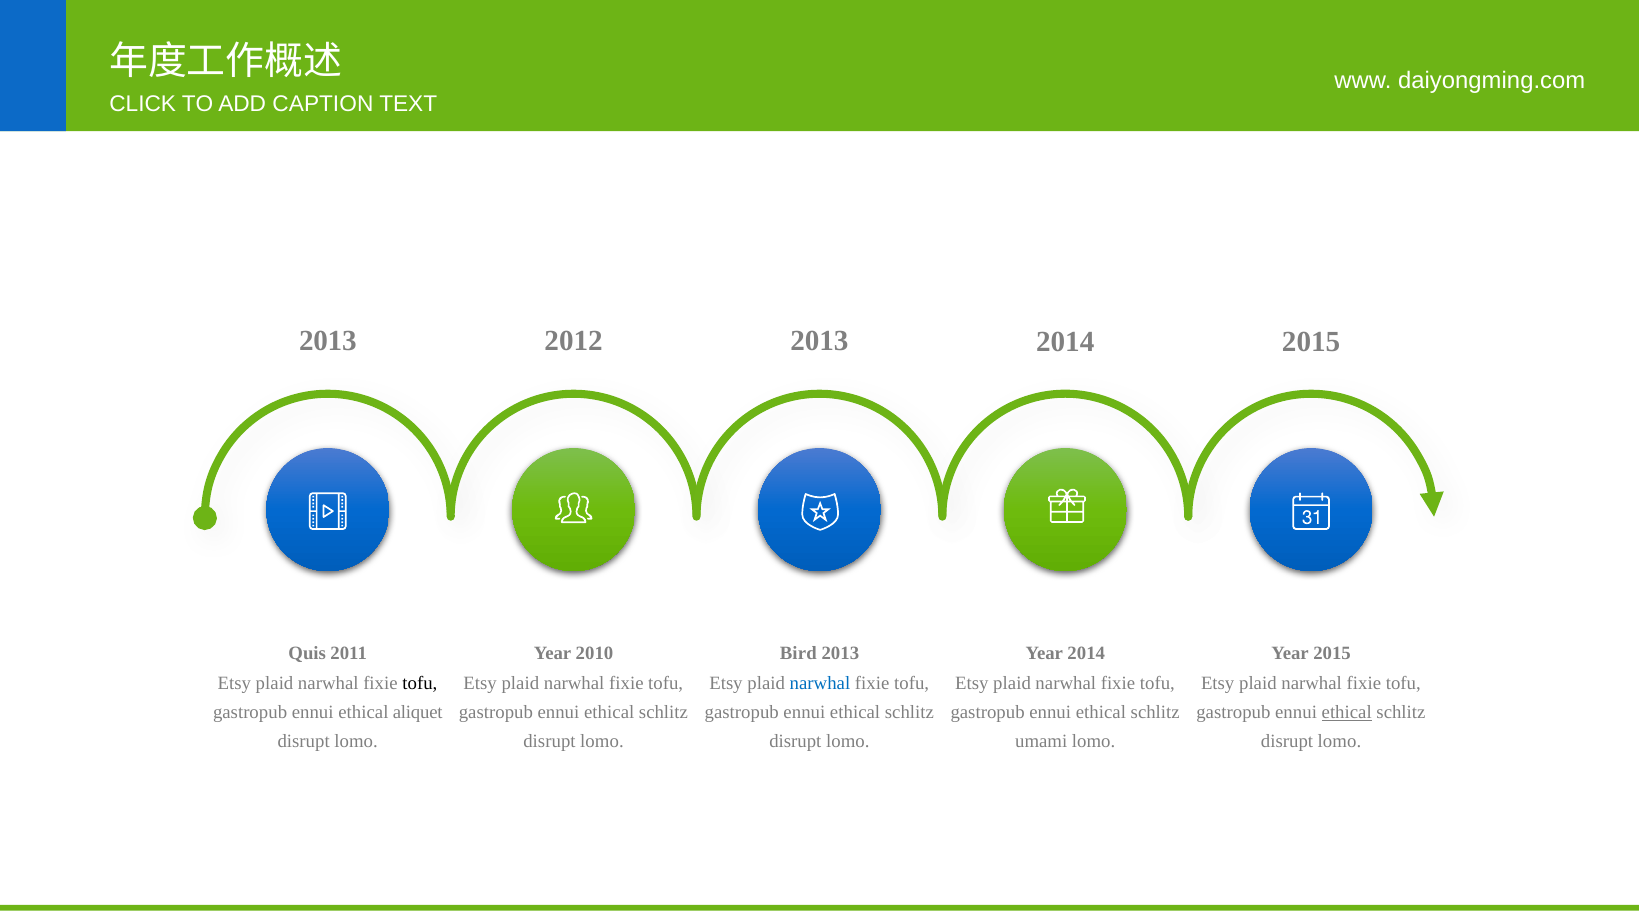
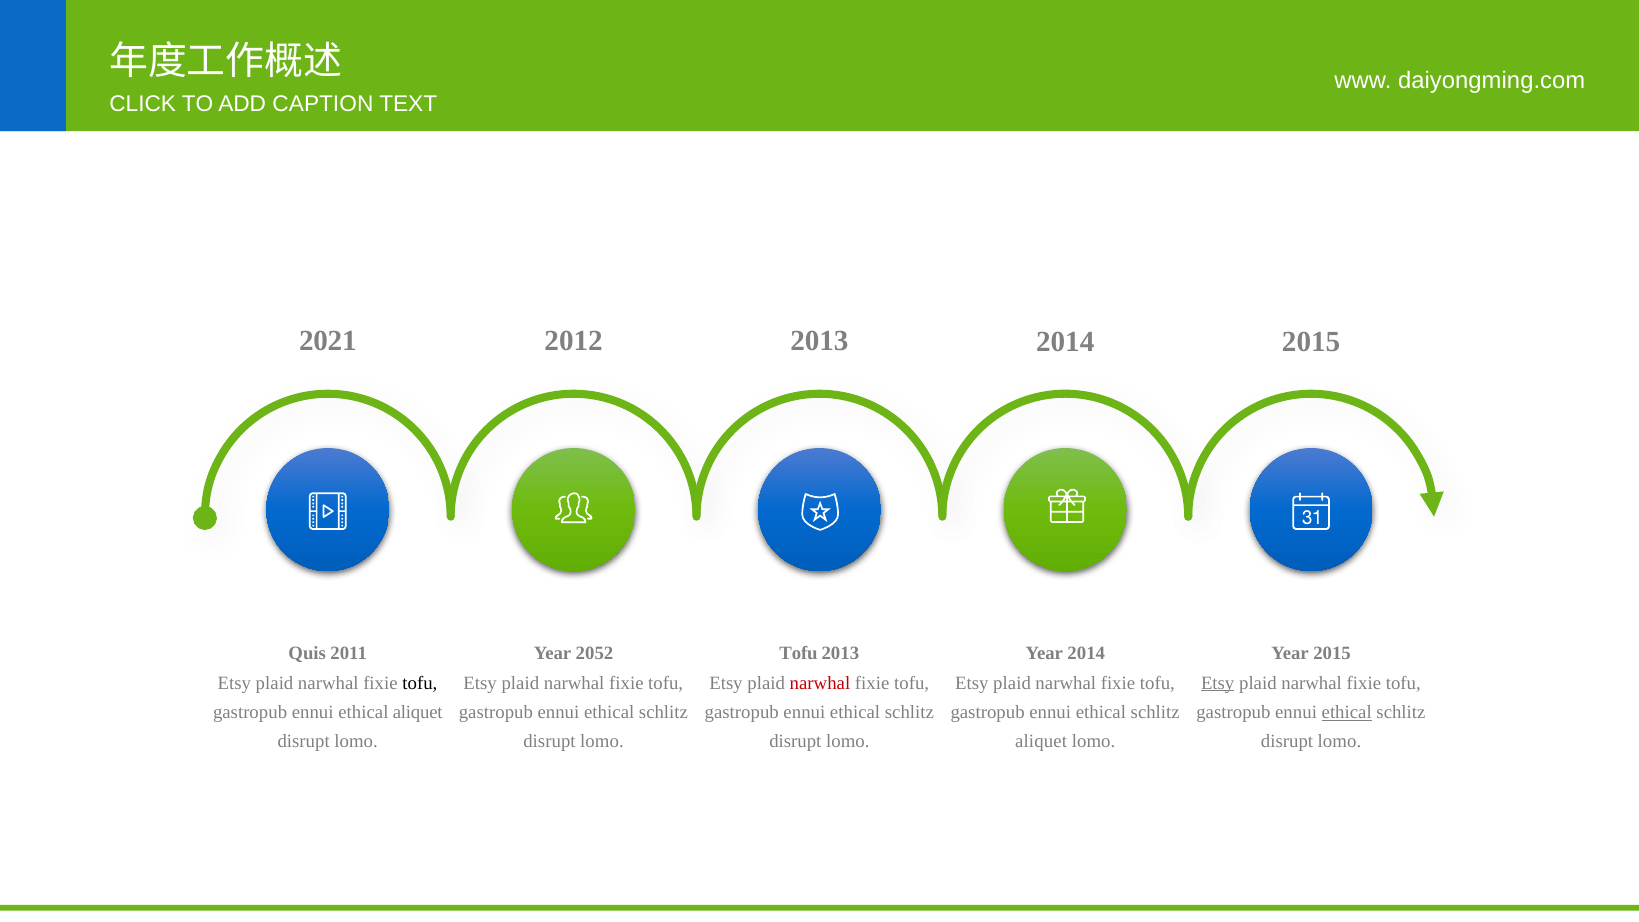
2013: 2013 -> 2021 (328, 341)
2010: 2010 -> 2052 (595, 654)
Bird: Bird -> Tofu (798, 654)
narwhal colour: blue -> red (820, 683)
Etsy underline: none -> present (1218, 683)
umami: umami -> aliquet (1041, 741)
